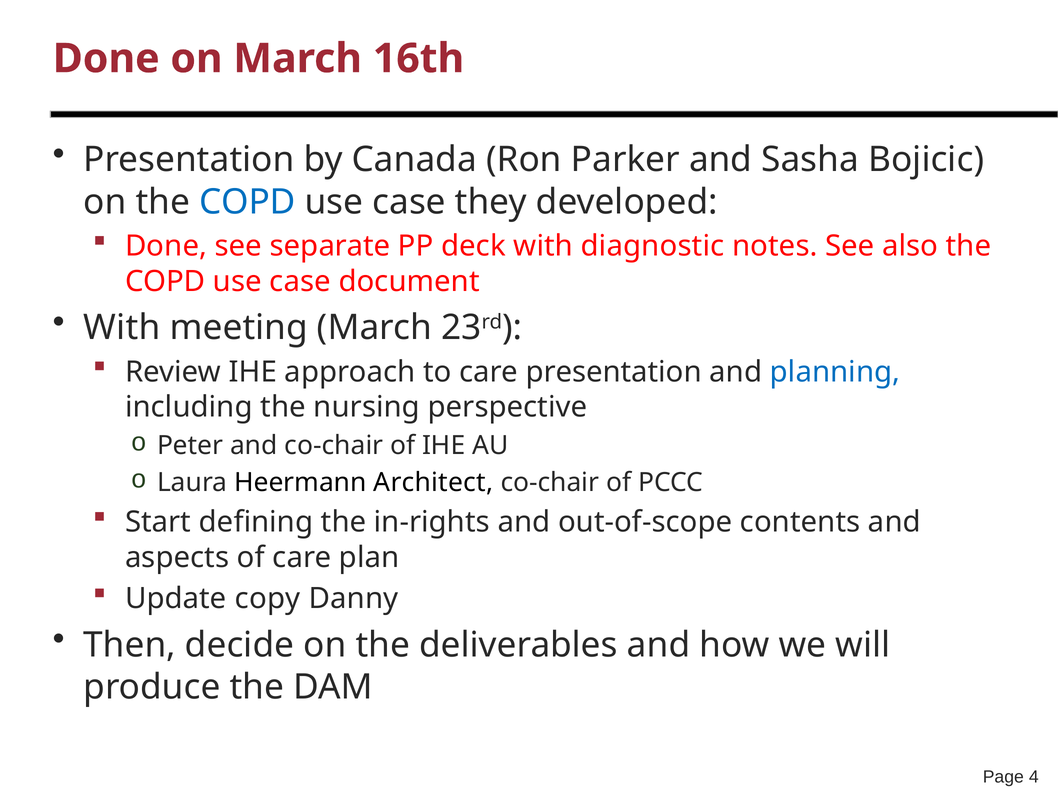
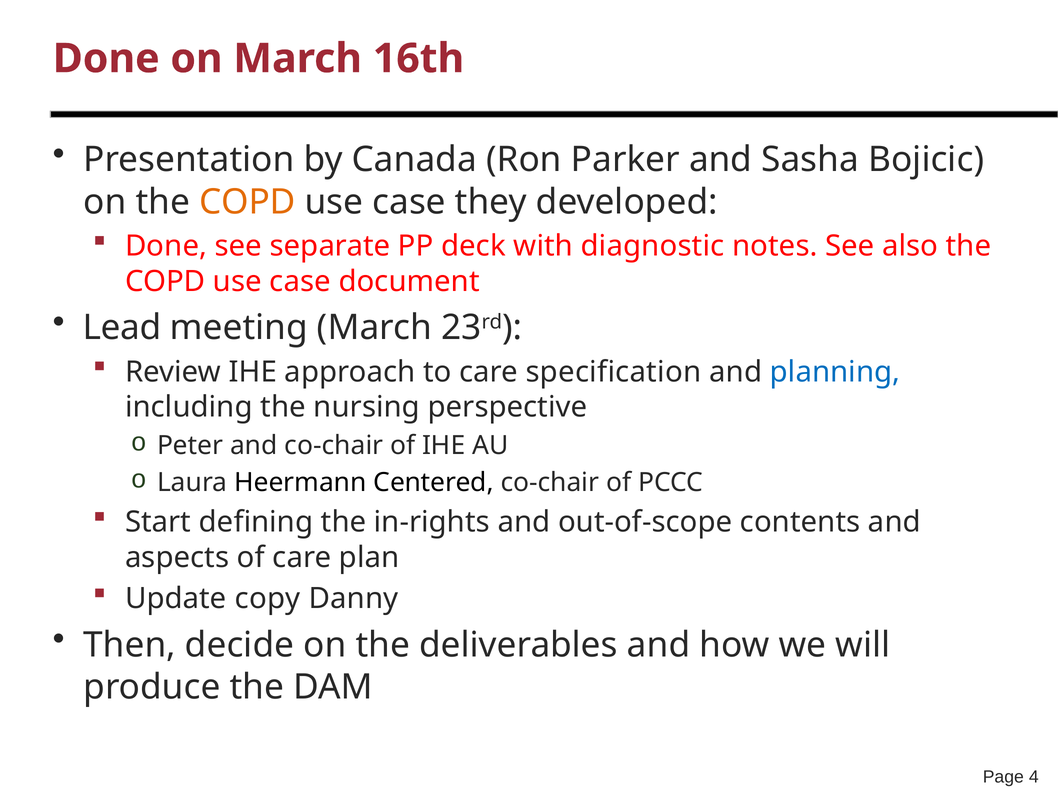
COPD colour: blue -> orange (247, 202)
With: With -> Lead (122, 328)
care presentation: presentation -> specification (613, 372)
Architect: Architect -> Centered (434, 483)
